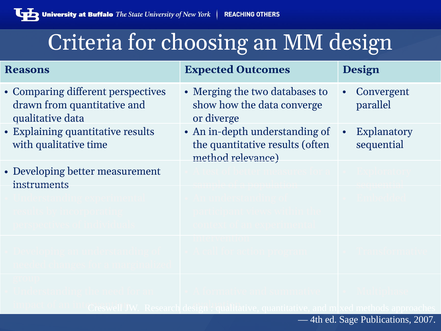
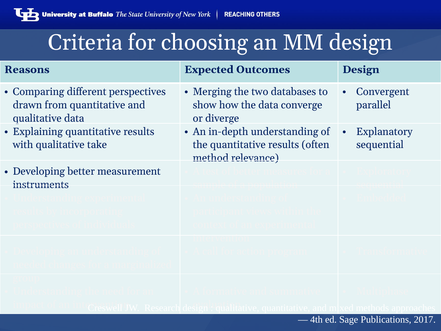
time: time -> take (97, 145)
2007: 2007 -> 2017 (425, 319)
